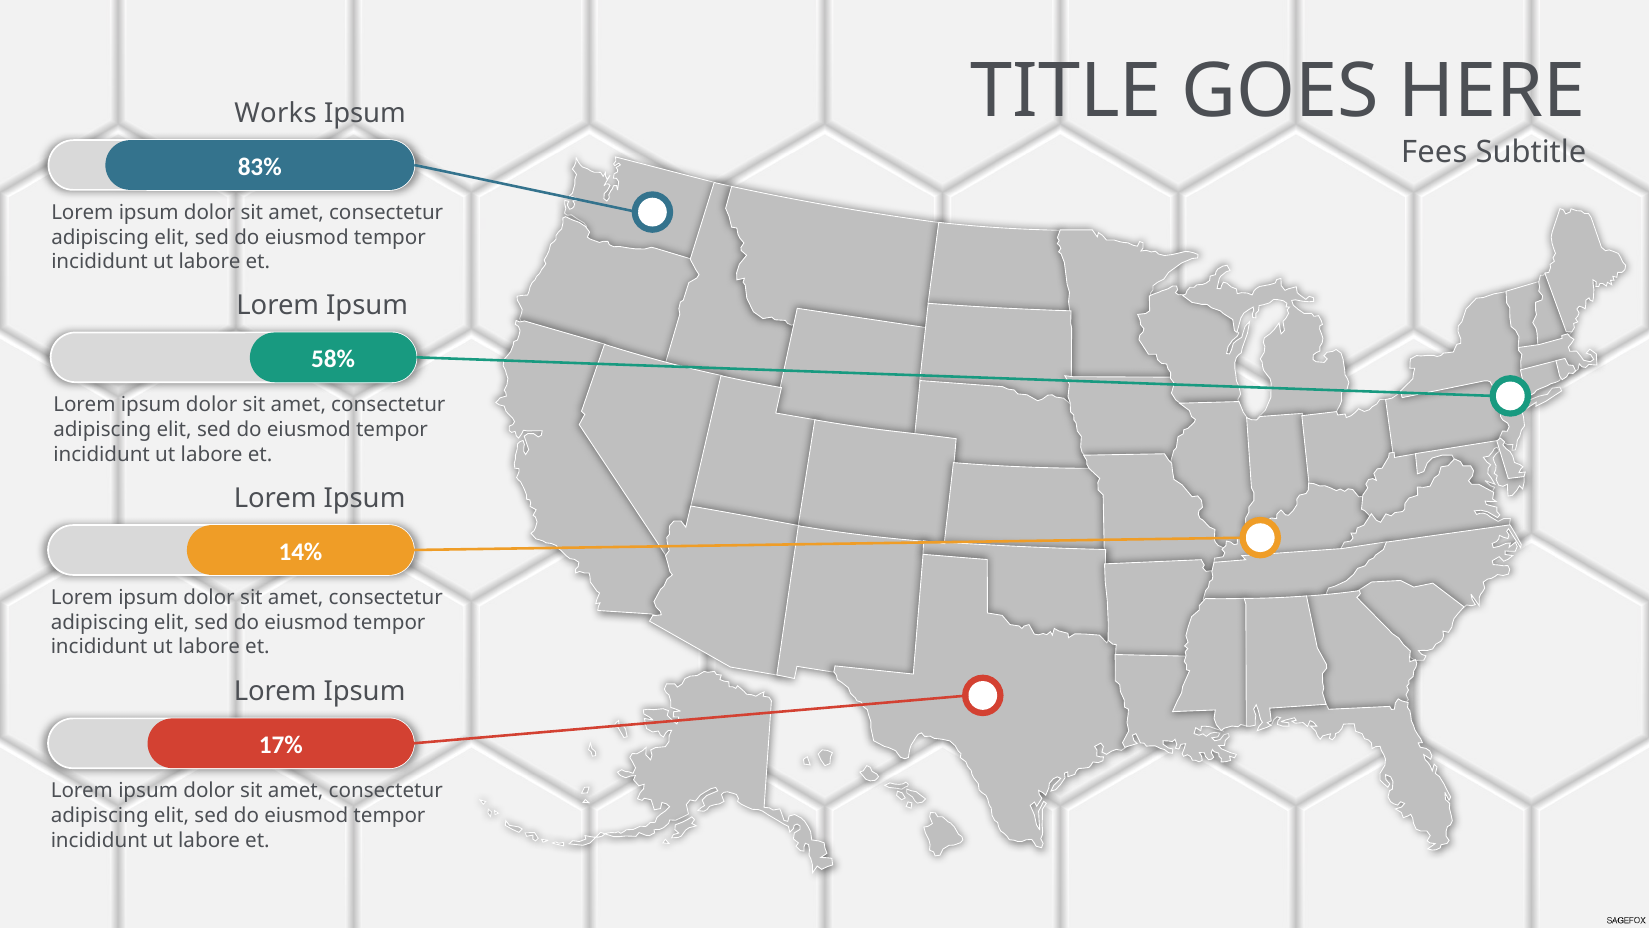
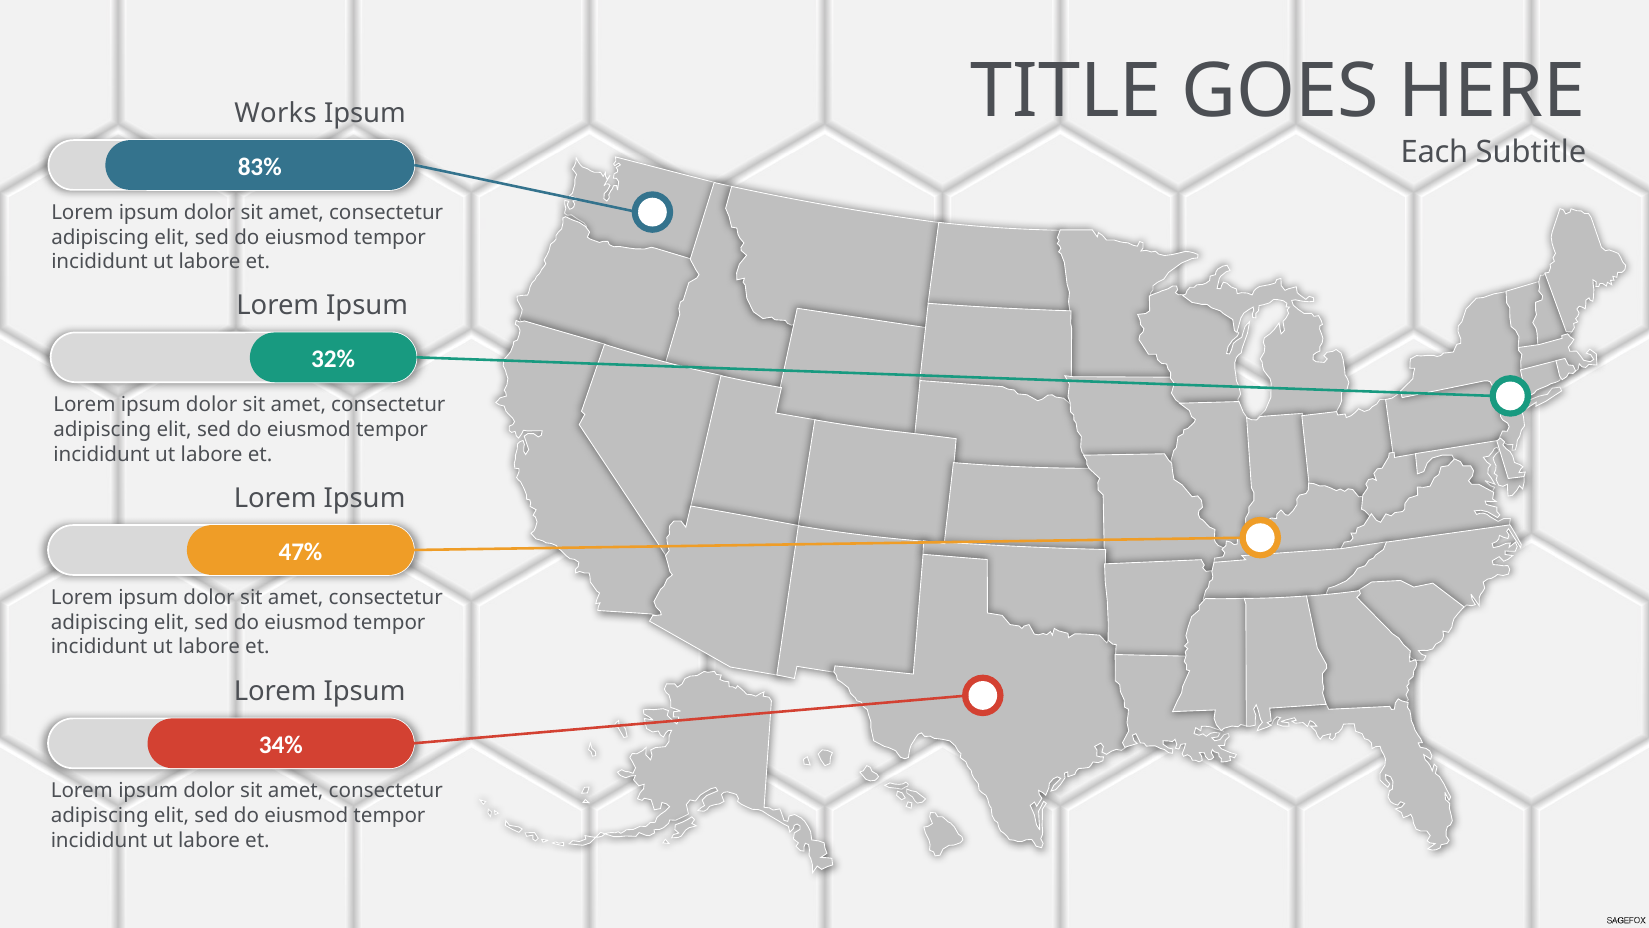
Fees: Fees -> Each (1434, 152)
58%: 58% -> 32% (333, 359)
14%: 14% -> 47% (300, 551)
17%: 17% -> 34% (281, 745)
